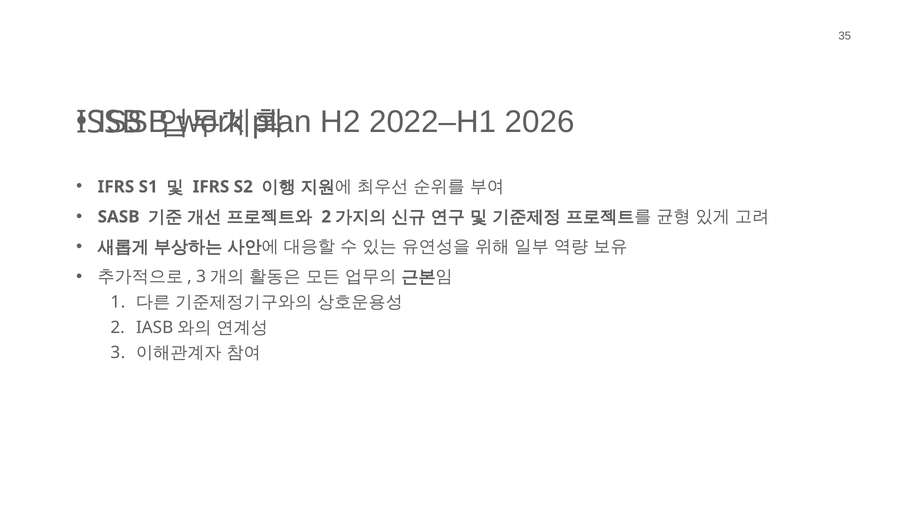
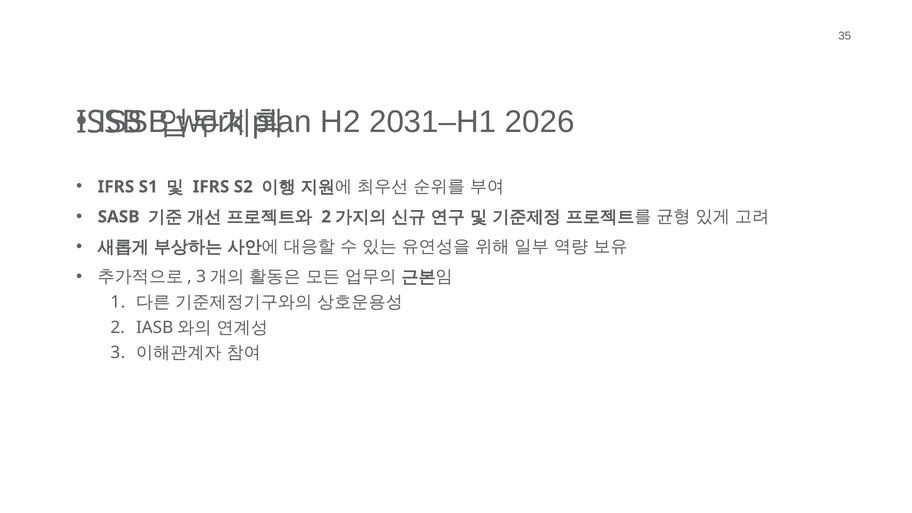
2022–H1: 2022–H1 -> 2031–H1 (433, 122)
